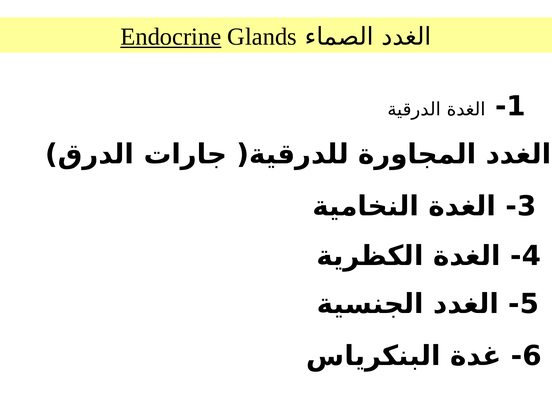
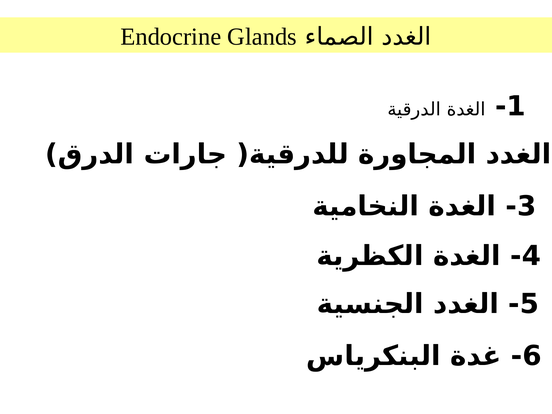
Endocrine underline: present -> none (171, 37)
